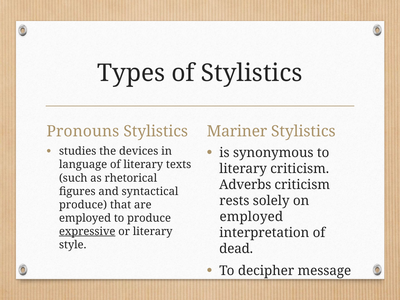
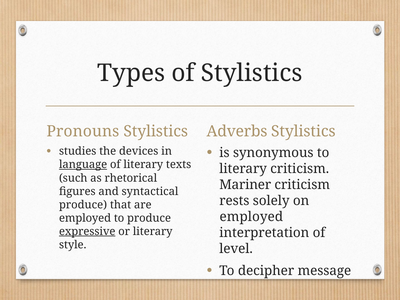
Mariner: Mariner -> Adverbs (237, 131)
language underline: none -> present (83, 165)
Adverbs: Adverbs -> Mariner (245, 185)
dead: dead -> level (236, 249)
